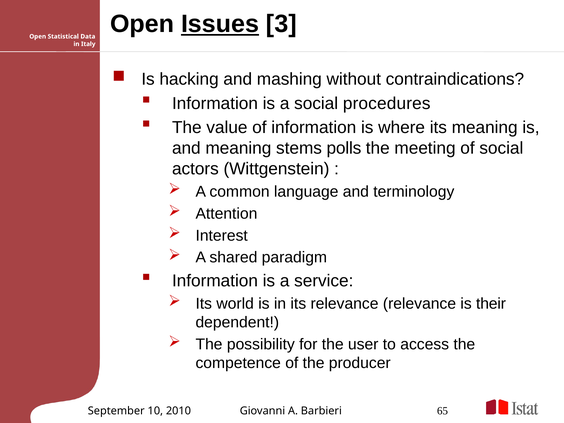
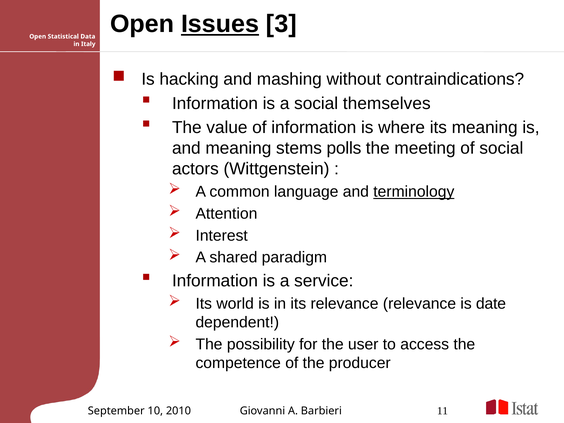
procedures: procedures -> themselves (387, 103)
terminology underline: none -> present (414, 192)
their: their -> date (491, 303)
65: 65 -> 11 (442, 411)
